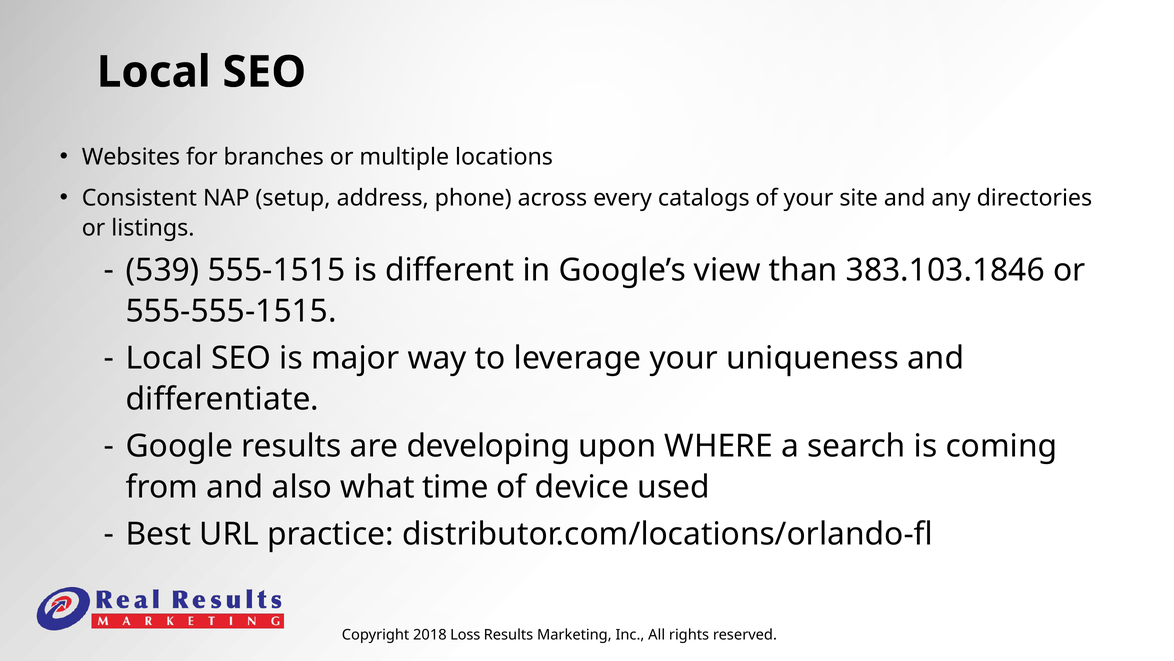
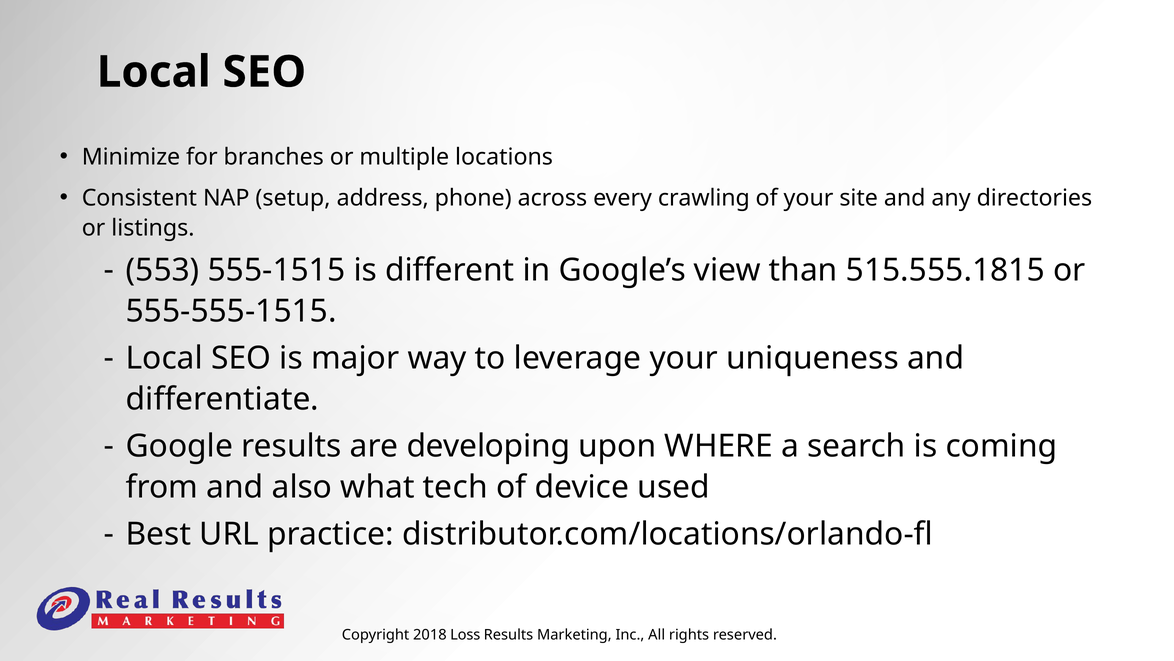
Websites: Websites -> Minimize (131, 157)
catalogs: catalogs -> crawling (704, 198)
539: 539 -> 553 (163, 270)
383.103.1846: 383.103.1846 -> 515.555.1815 (945, 270)
time: time -> tech (455, 487)
